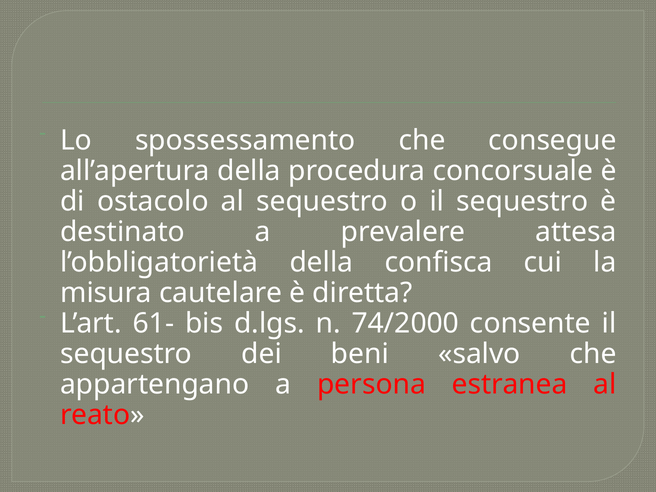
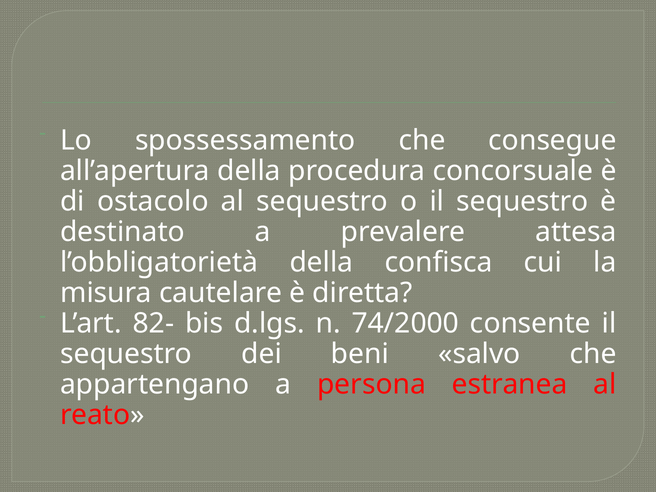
61-: 61- -> 82- (153, 323)
